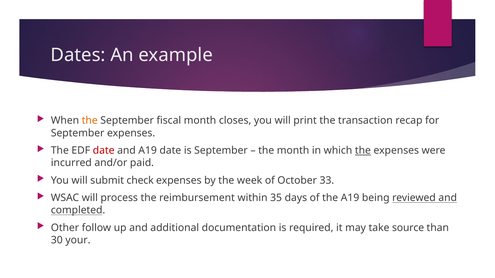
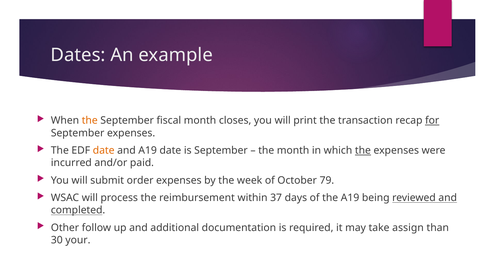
for underline: none -> present (432, 121)
date colour: red -> orange (104, 151)
check: check -> order (140, 181)
33: 33 -> 79 (327, 181)
35: 35 -> 37 (276, 198)
source: source -> assign (408, 228)
